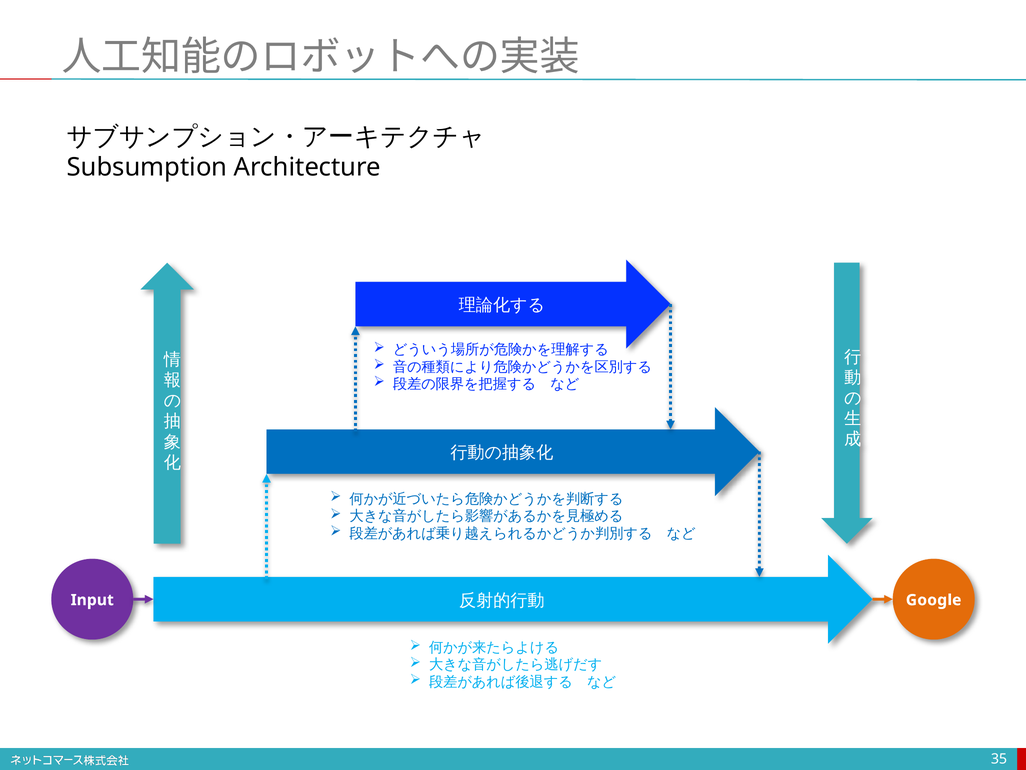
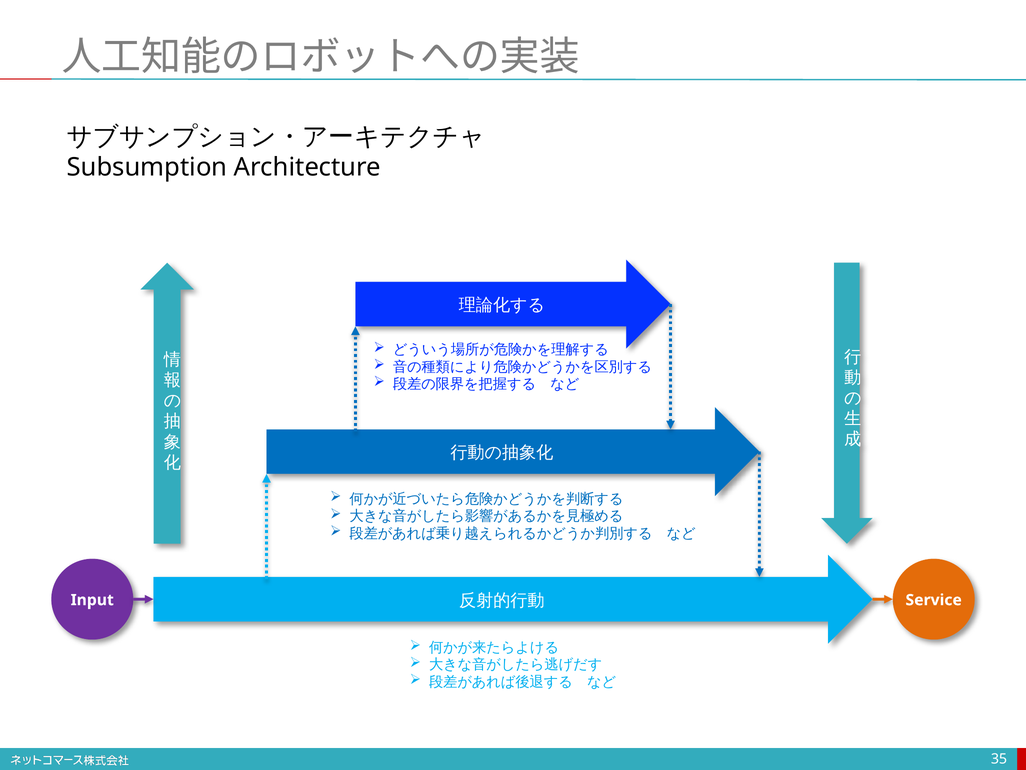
Google: Google -> Service (934, 600)
